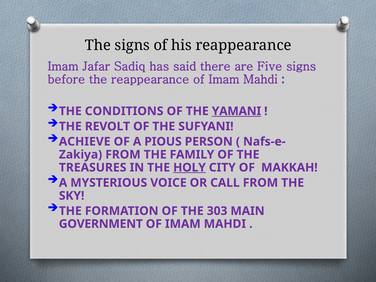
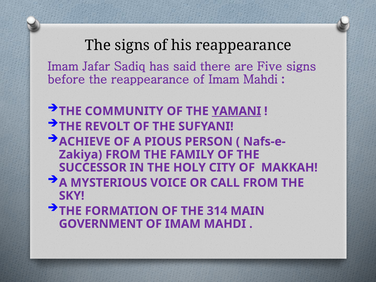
CONDITIONS: CONDITIONS -> COMMUNITY (124, 111)
TREASURES: TREASURES -> SUCCESSOR (93, 168)
HOLY underline: present -> none (189, 168)
303: 303 -> 314 (217, 211)
